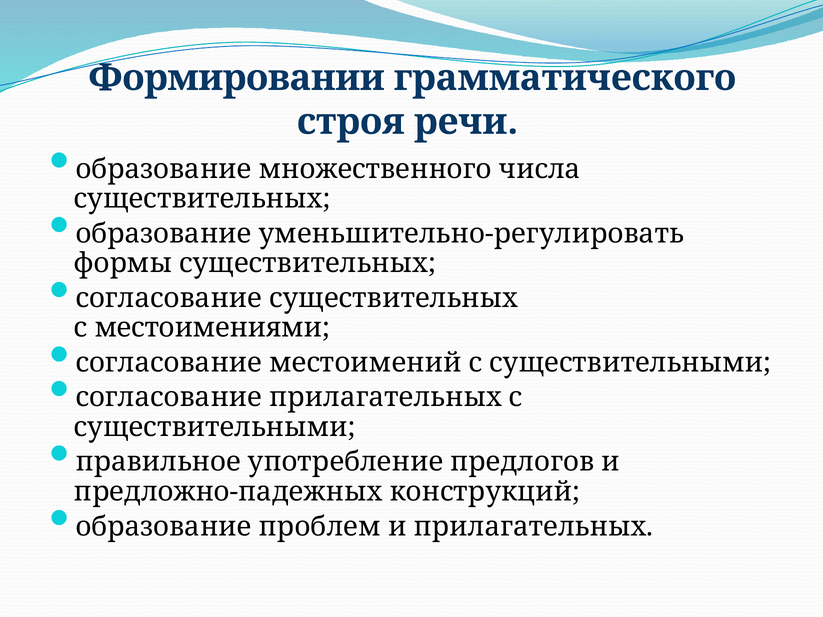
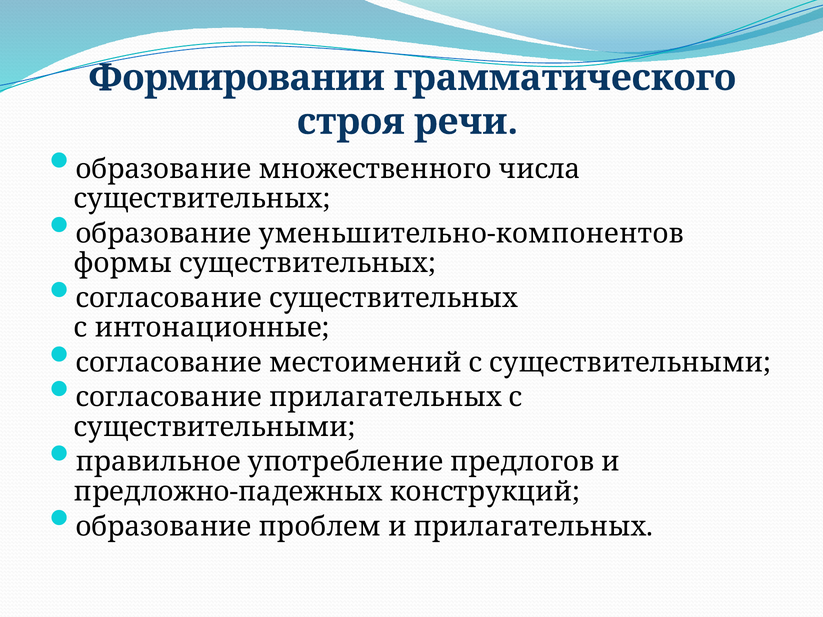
уменьшительно-регулировать: уменьшительно-регулировать -> уменьшительно-компонентов (471, 234)
местоимениями: местоимениями -> интонационные (212, 328)
